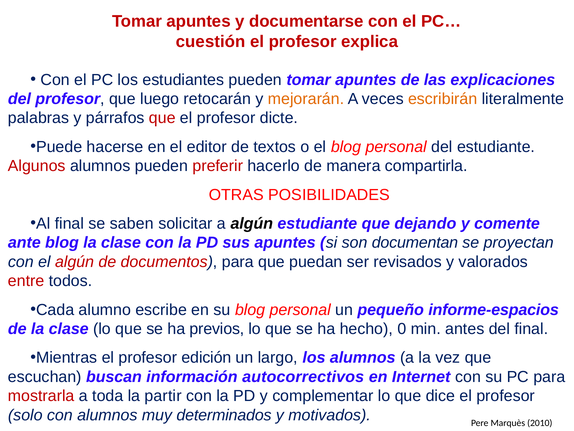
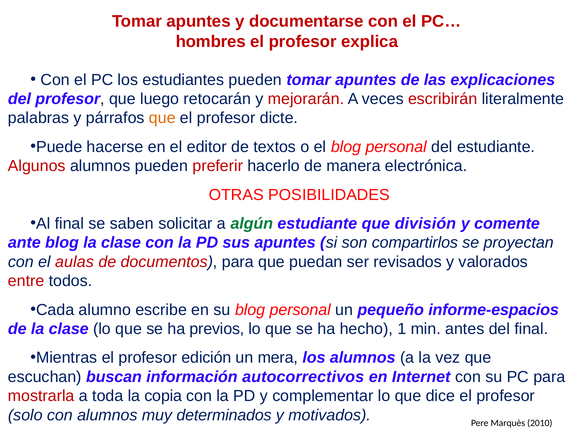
cuestión: cuestión -> hombres (211, 41)
mejorarán colour: orange -> red (306, 99)
escribirán colour: orange -> red (443, 99)
que colour: red -> orange (162, 118)
compartirla: compartirla -> electrónica (426, 166)
algún colour: black -> green (252, 223)
dejando: dejando -> división (425, 223)
documentan: documentan -> compartirlos (415, 242)
el algún: algún -> aulas (74, 262)
0: 0 -> 1 (402, 329)
largo: largo -> mera (278, 357)
partir: partir -> copia (163, 396)
